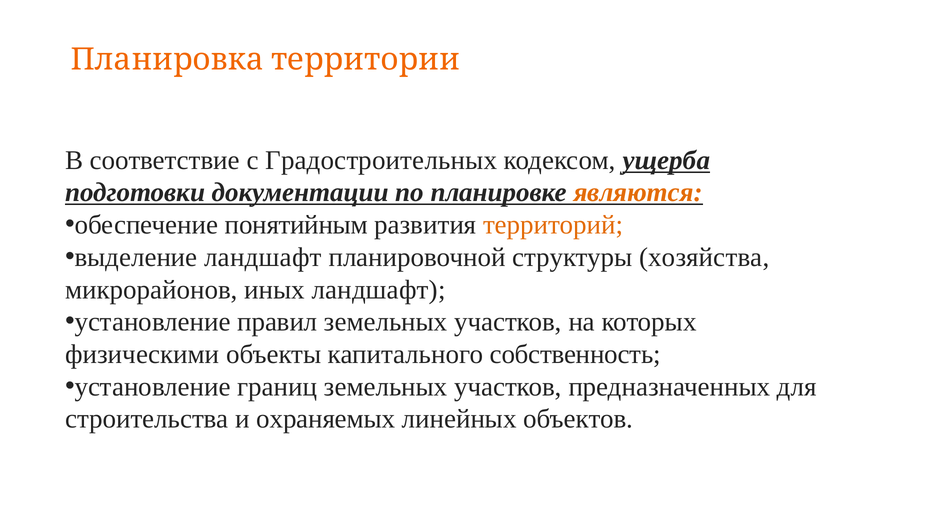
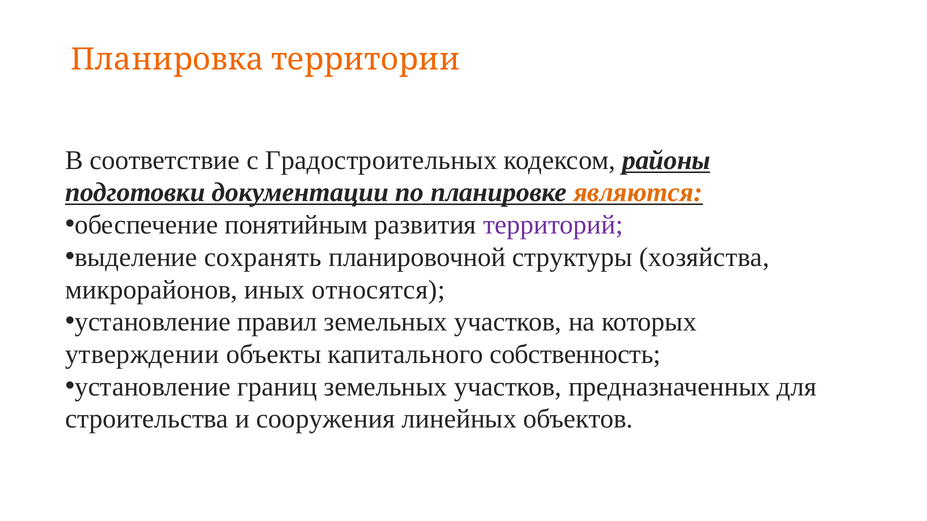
ущерба: ущерба -> районы (666, 160)
территорий colour: orange -> purple (553, 225)
выделение ландшафт: ландшафт -> сохранять (263, 257)
иных ландшафт: ландшафт -> относятся (378, 290)
физическими: физическими -> утверждении (142, 355)
охраняемых: охраняемых -> сооружения (326, 419)
